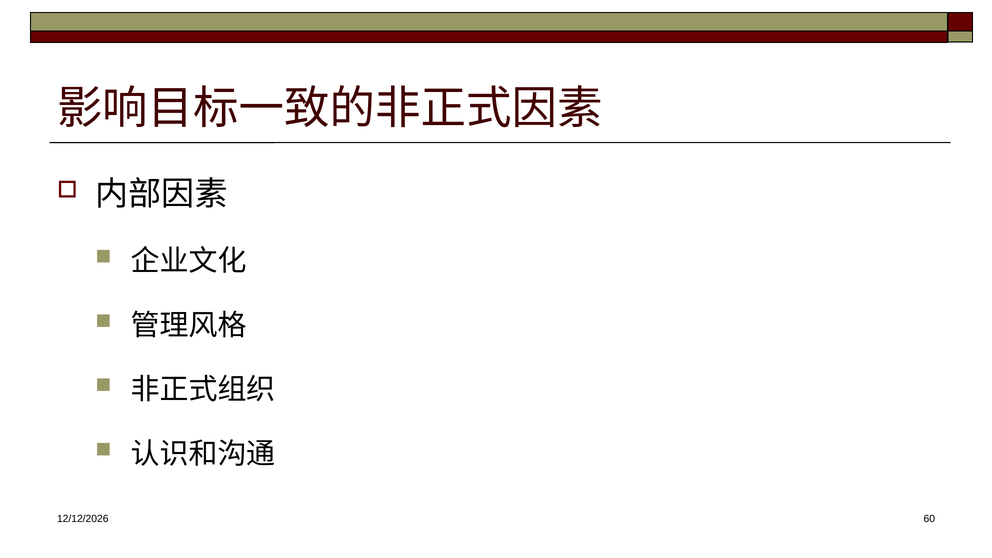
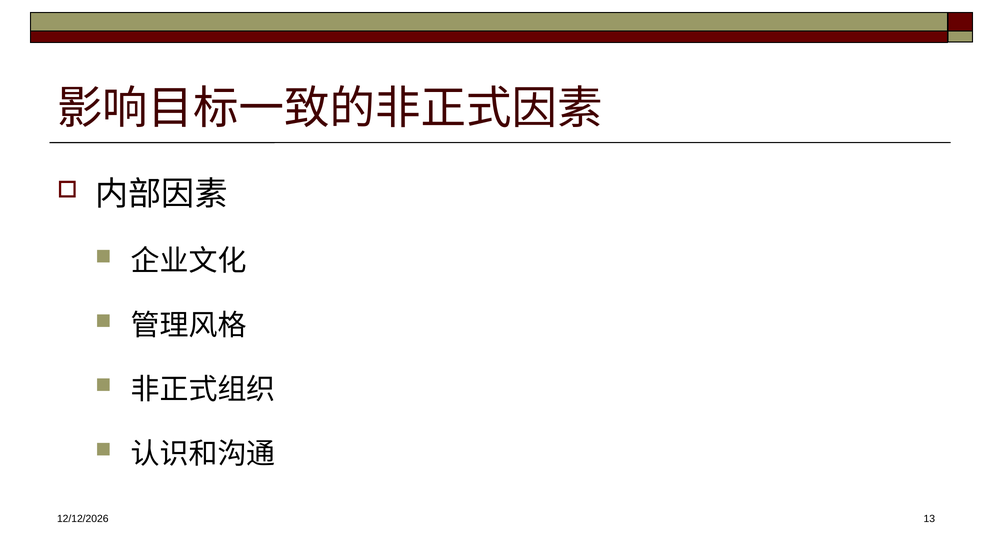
60: 60 -> 13 (929, 519)
